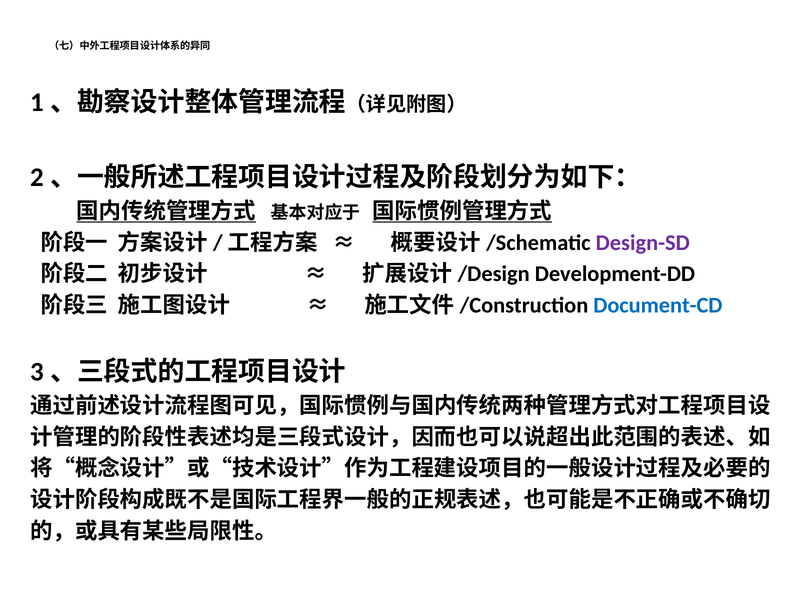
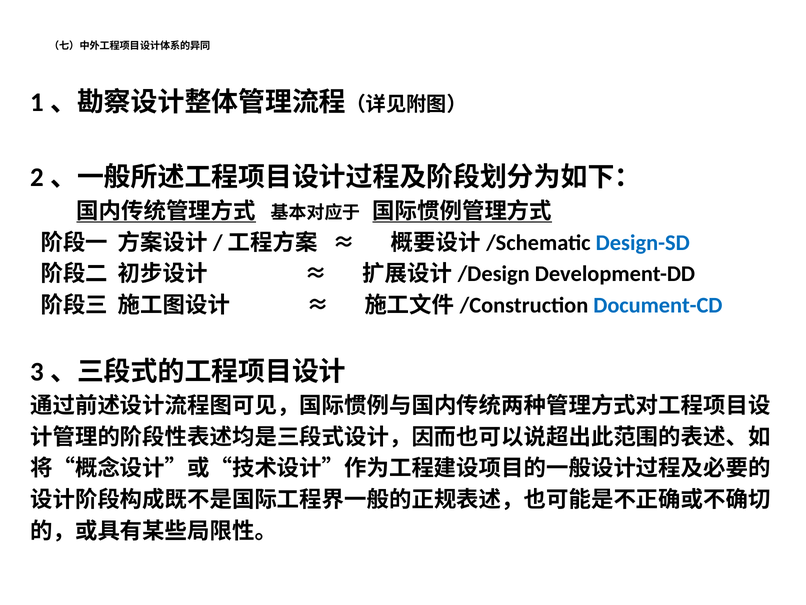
Design-SD colour: purple -> blue (643, 242)
